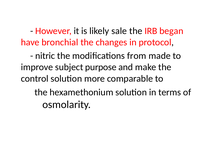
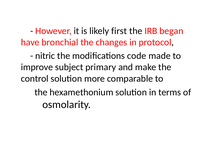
sale: sale -> first (119, 31)
from: from -> code (137, 56)
purpose: purpose -> primary (101, 67)
